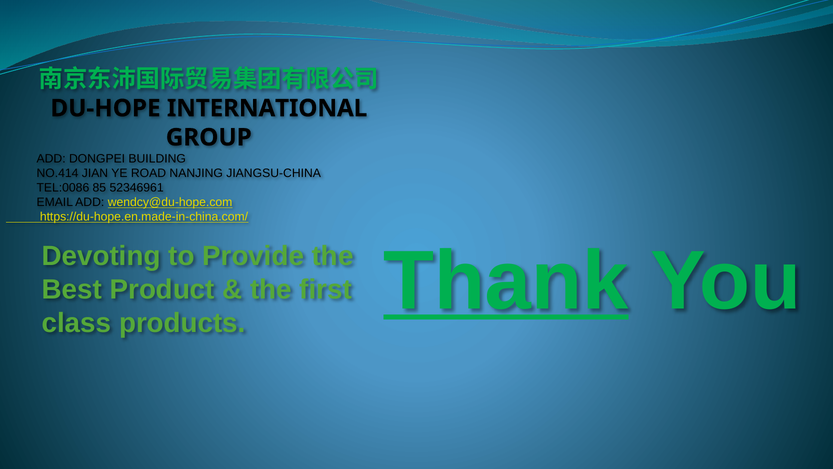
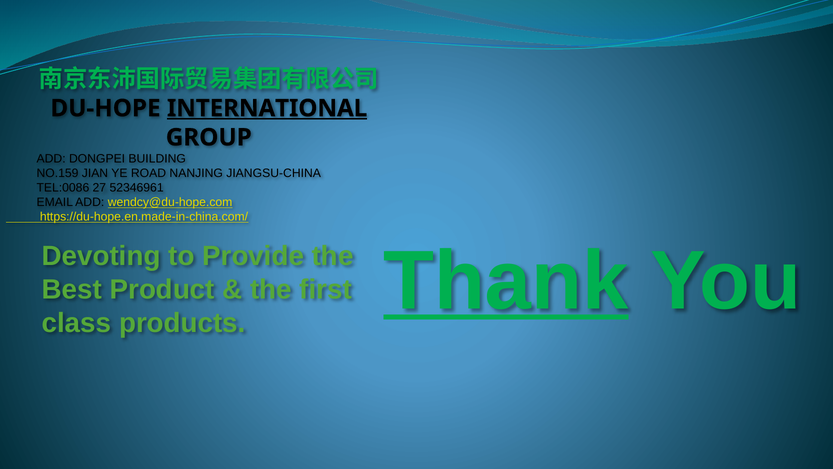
INTERNATIONAL underline: none -> present (267, 108)
NO.414: NO.414 -> NO.159 (58, 173)
85: 85 -> 27 (99, 188)
